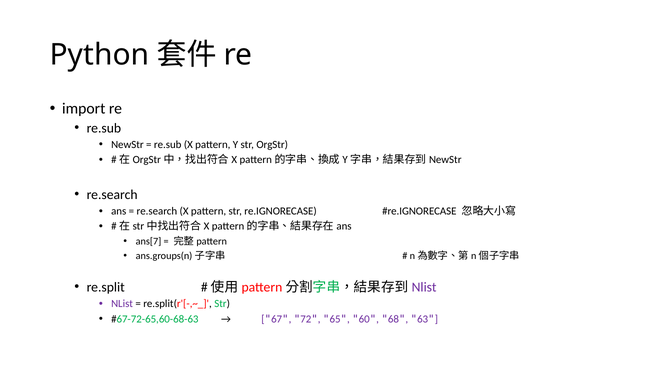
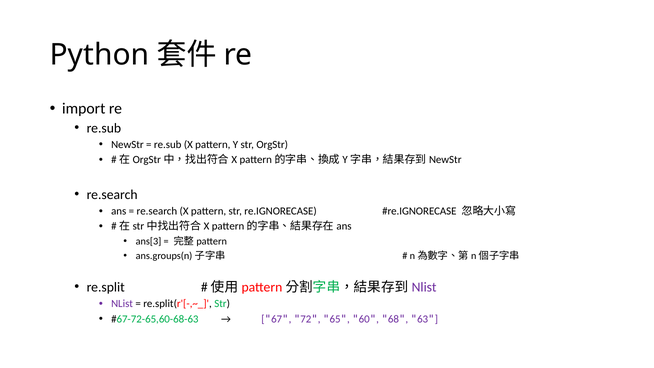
ans[7: ans[7 -> ans[3 (149, 241)
